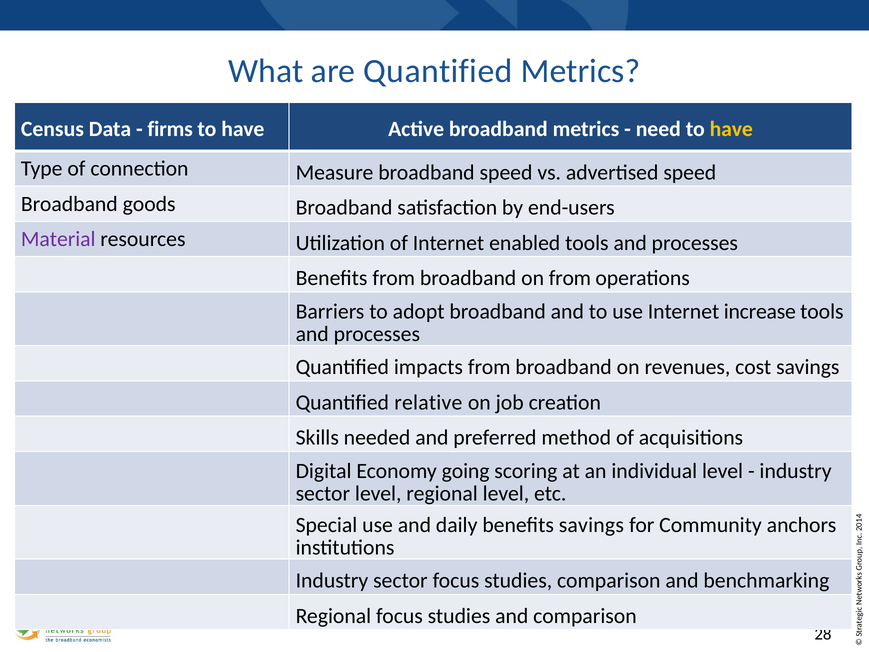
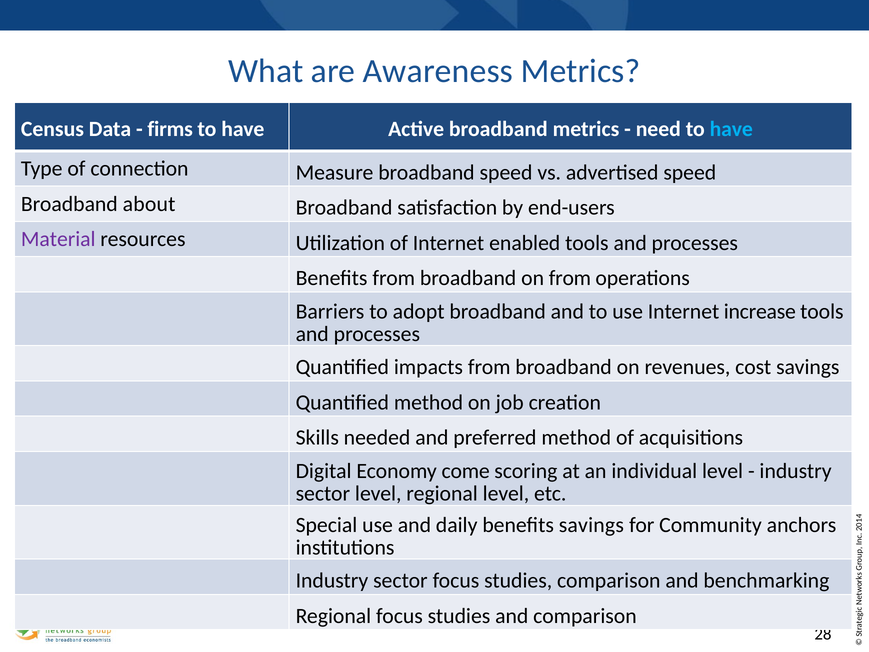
are Quantified: Quantified -> Awareness (438, 71)
have colour: yellow -> light blue (731, 129)
goods: goods -> about (149, 204)
Quantified relative: relative -> method (428, 402)
going: going -> come (466, 471)
